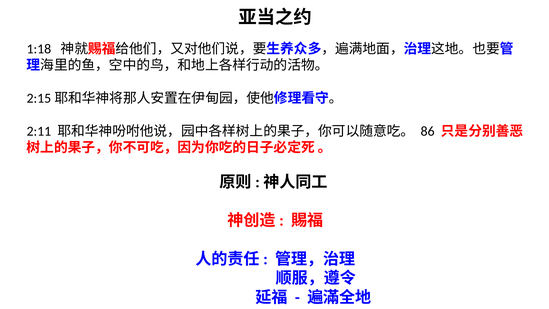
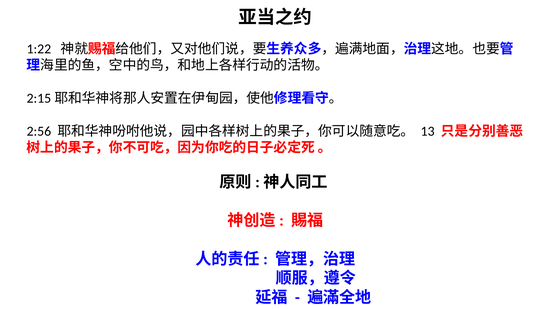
1:18: 1:18 -> 1:22 (39, 49)
2:11: 2:11 -> 2:56 (39, 131)
86: 86 -> 13 (428, 131)
